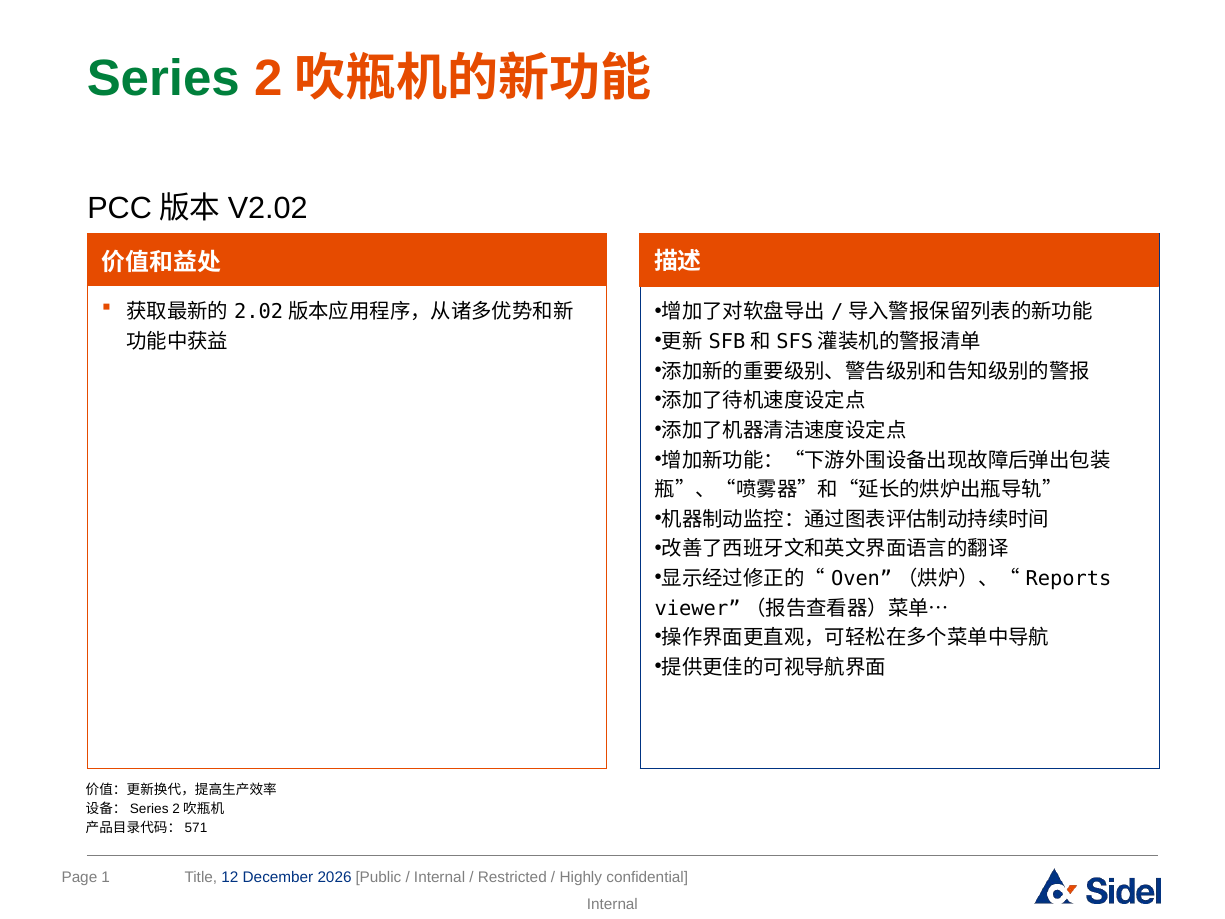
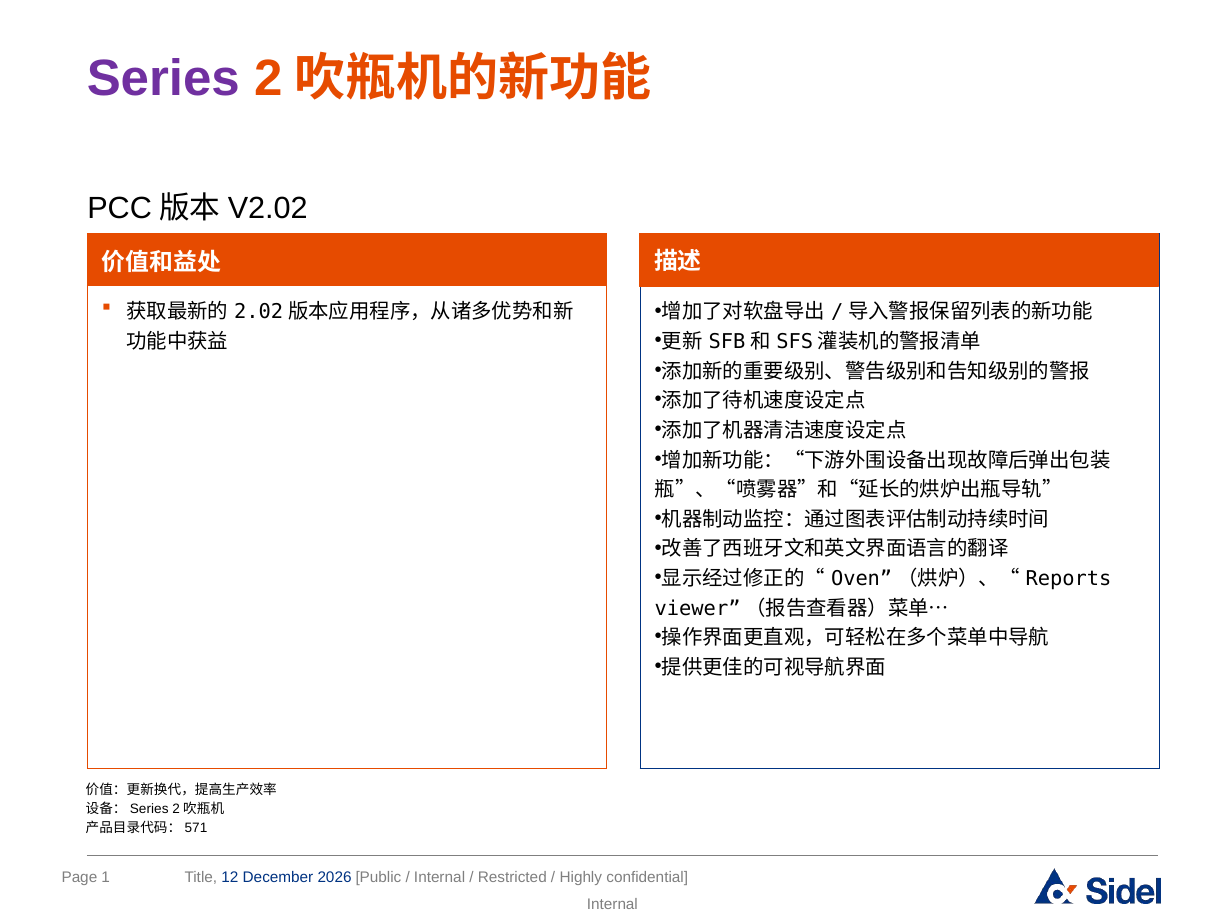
Series colour: green -> purple (163, 79)
